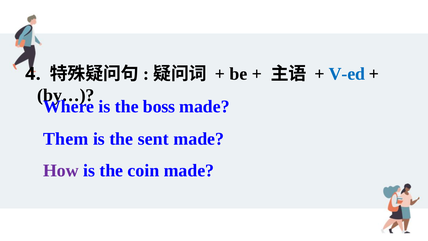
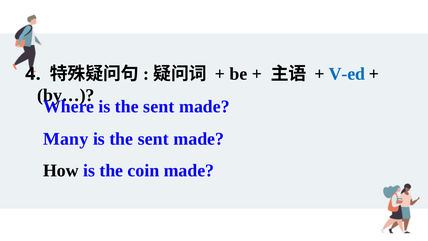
boss: boss -> sent (159, 106)
Them: Them -> Many (66, 139)
How colour: purple -> black (61, 170)
